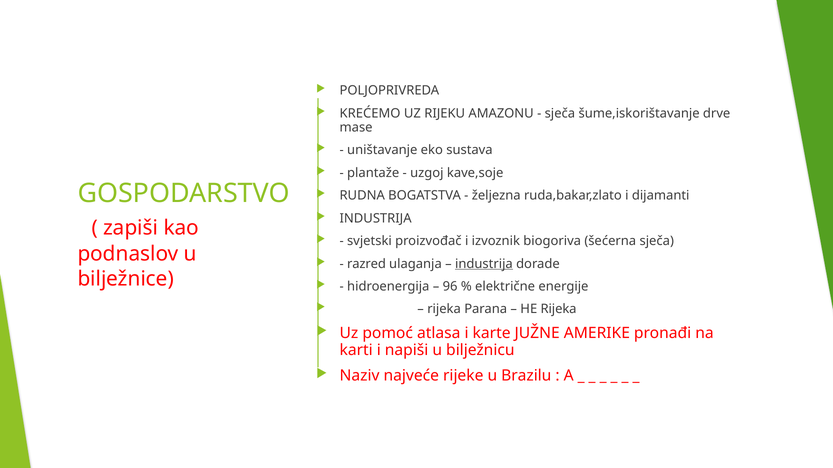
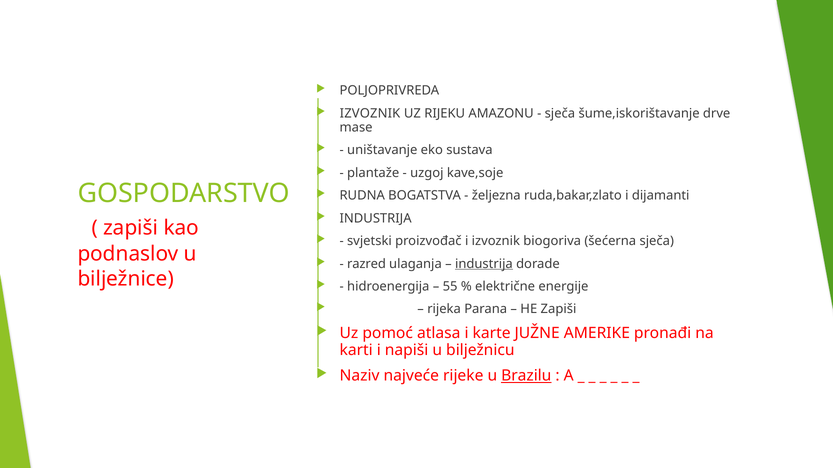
KREĆEMO: KREĆEMO -> IZVOZNIK (370, 113)
96: 96 -> 55 (450, 287)
HE Rijeka: Rijeka -> Zapiši (559, 310)
Brazilu underline: none -> present (526, 376)
